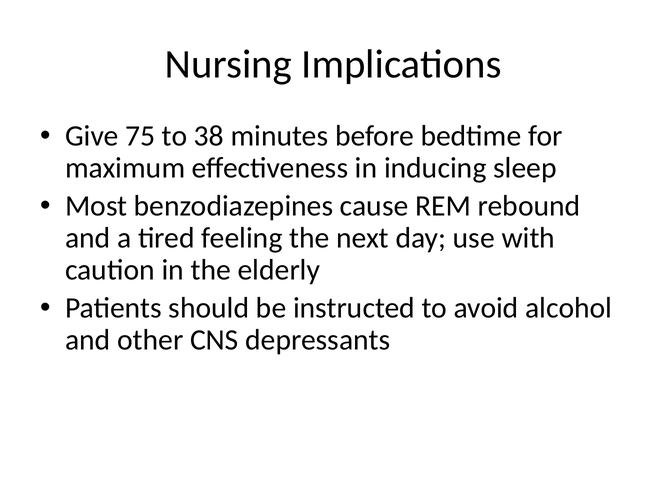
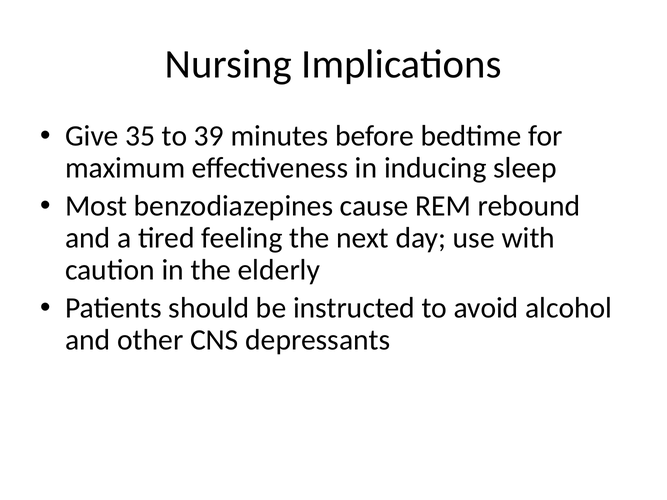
75: 75 -> 35 (140, 136)
38: 38 -> 39 (209, 136)
